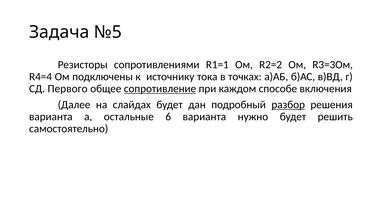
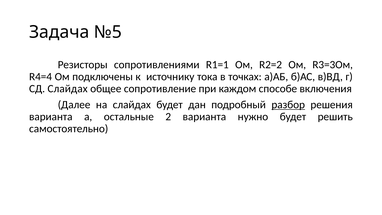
СД Первого: Первого -> Слайдах (68, 89)
сопротивление underline: present -> none (160, 89)
6: 6 -> 2 (168, 117)
